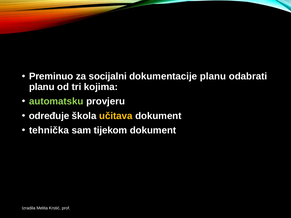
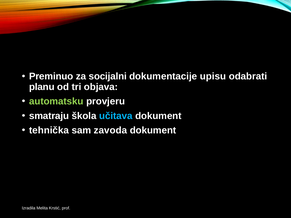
dokumentacije planu: planu -> upisu (213, 76)
kojima: kojima -> objava (101, 87)
određuje: određuje -> smatraju (49, 116)
učitava colour: yellow -> light blue (116, 116)
tijekom: tijekom -> zavoda (110, 130)
